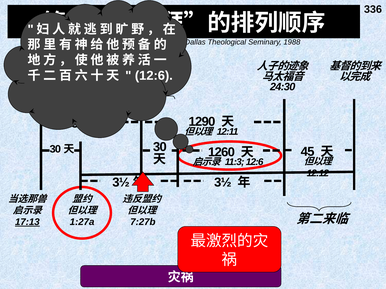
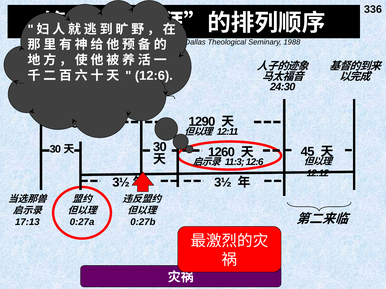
17:13 underline: present -> none (27, 222)
1:27a: 1:27a -> 0:27a (82, 222)
7:27b: 7:27b -> 0:27b (143, 222)
